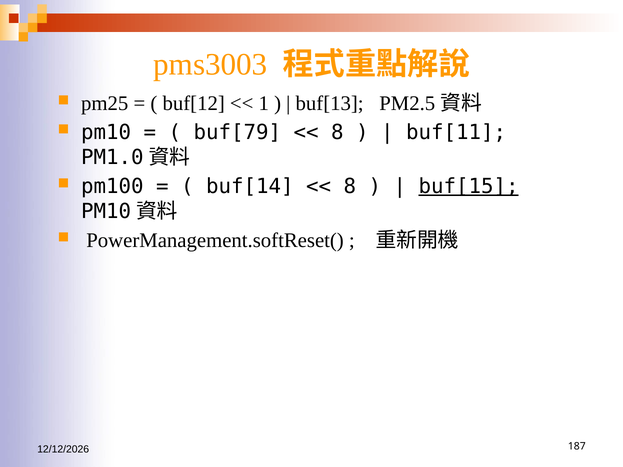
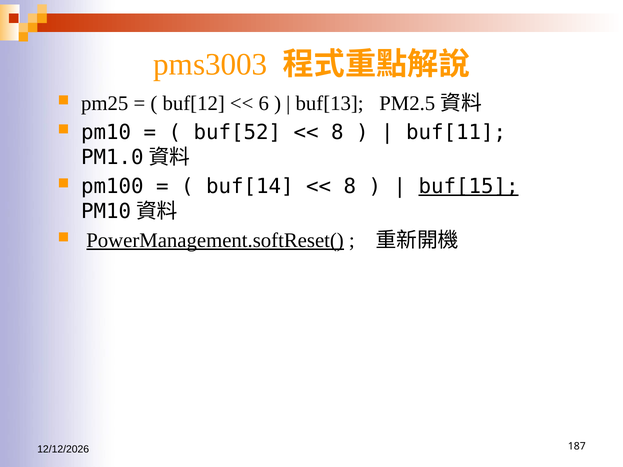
1: 1 -> 6 (264, 103)
buf[79: buf[79 -> buf[52 (237, 133)
PowerManagement.softReset( underline: none -> present (215, 240)
